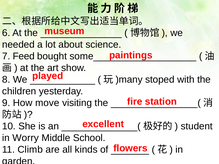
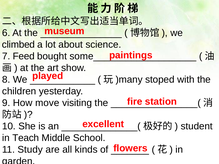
needed: needed -> climbed (18, 45)
Worry: Worry -> Teach (26, 138)
Climb: Climb -> Study (30, 150)
